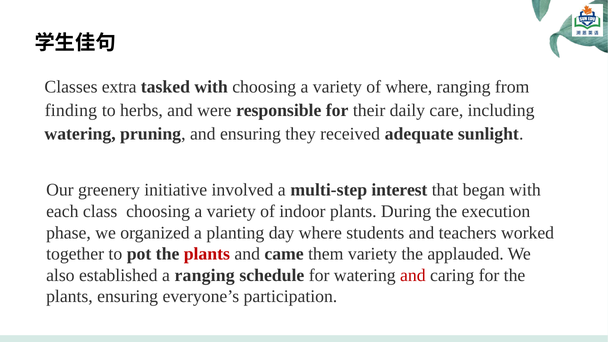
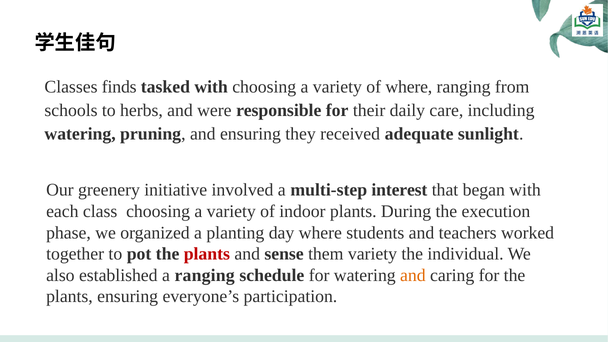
extra: extra -> finds (119, 87)
finding: finding -> schools (71, 110)
came: came -> sense (284, 254)
applauded: applauded -> individual (466, 254)
and colour: red -> orange (413, 275)
